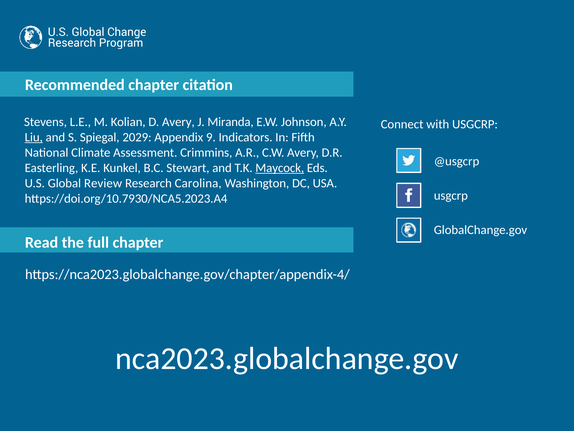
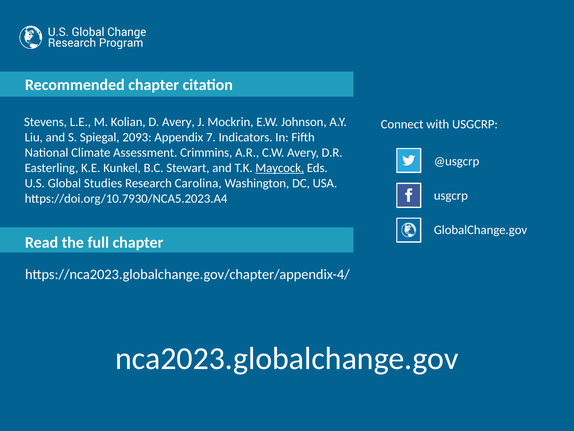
Miranda: Miranda -> Mockrin (230, 122)
Liu underline: present -> none (34, 137)
2029: 2029 -> 2093 (137, 137)
9: 9 -> 7 (211, 137)
Review: Review -> Studies (103, 183)
